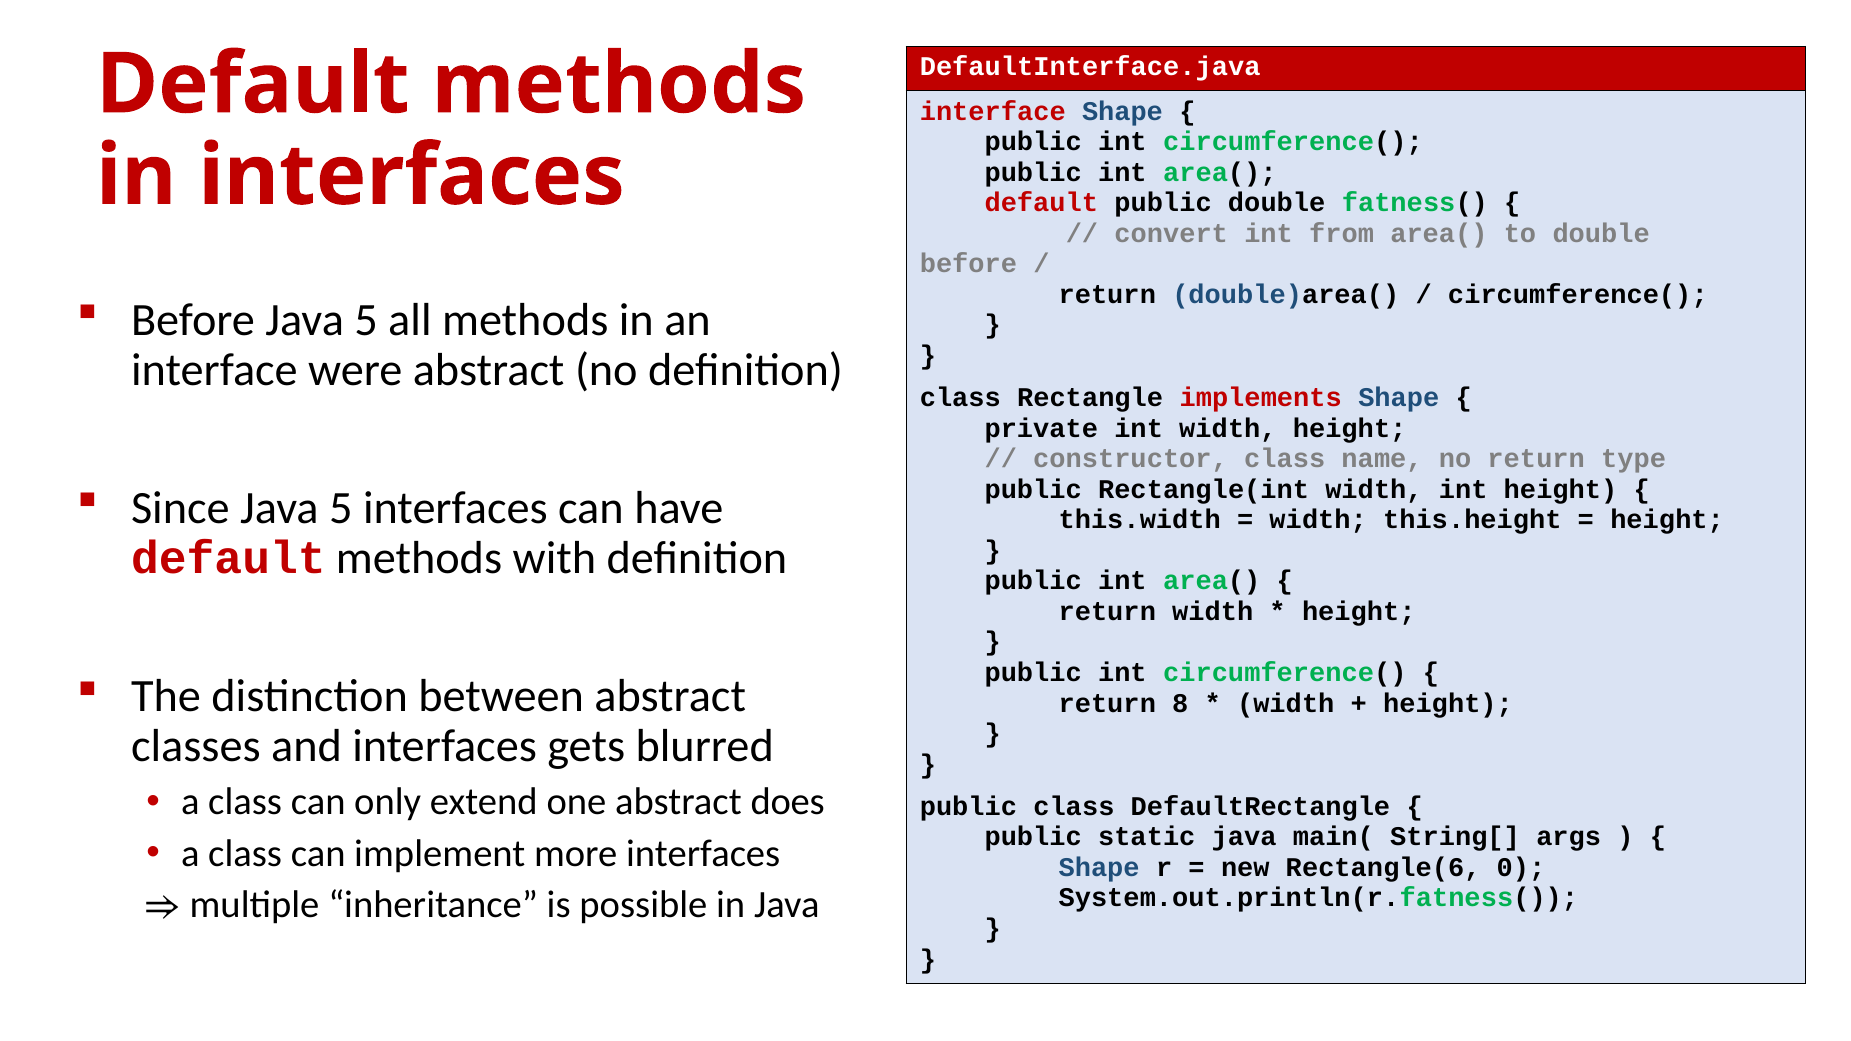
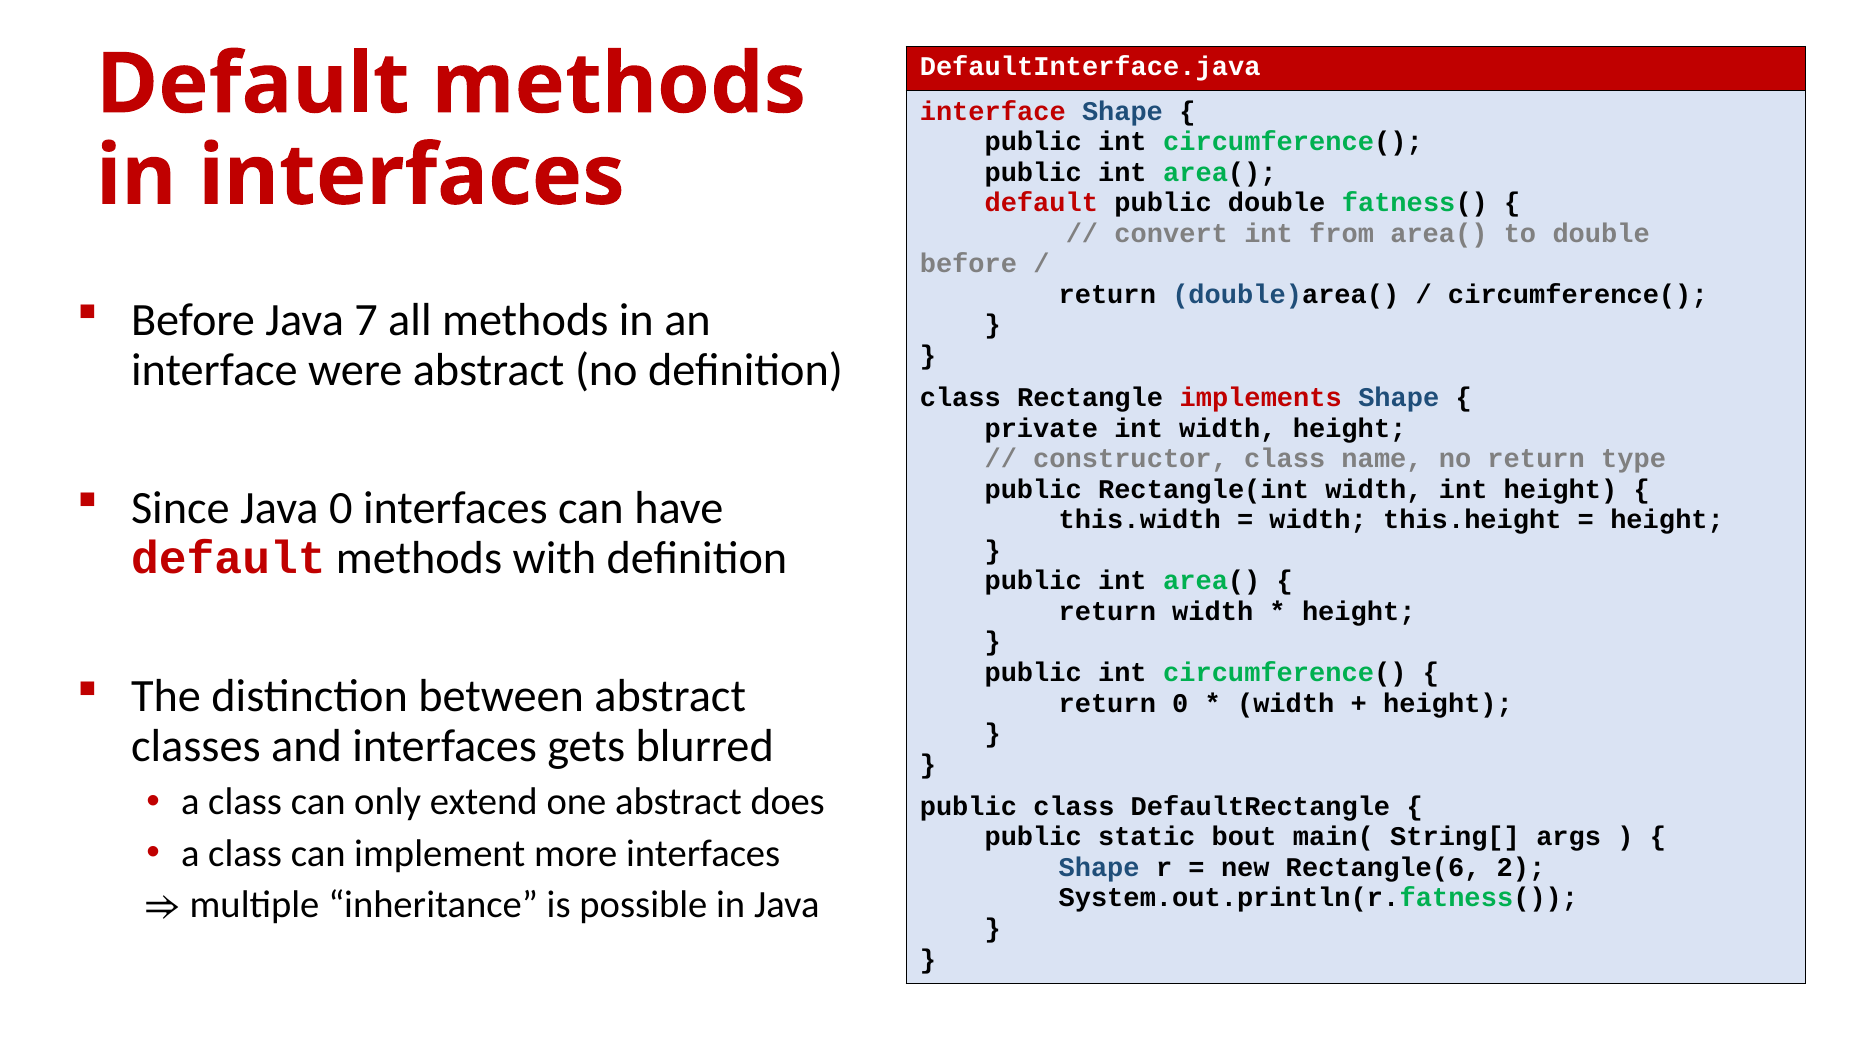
Before Java 5: 5 -> 7 (366, 320)
Since Java 5: 5 -> 0 (341, 508)
return 8: 8 -> 0 (1180, 703)
static java: java -> bout (1244, 837)
0: 0 -> 2 (1521, 868)
